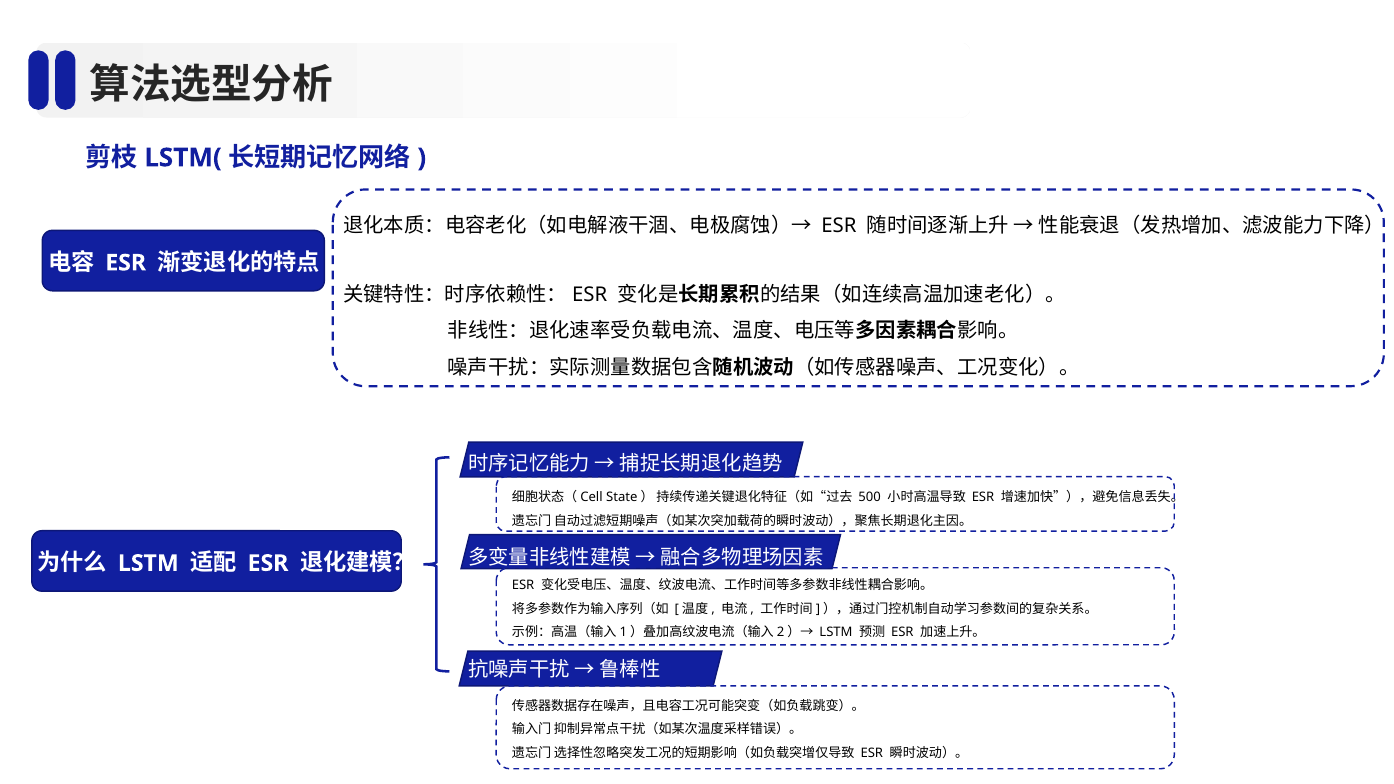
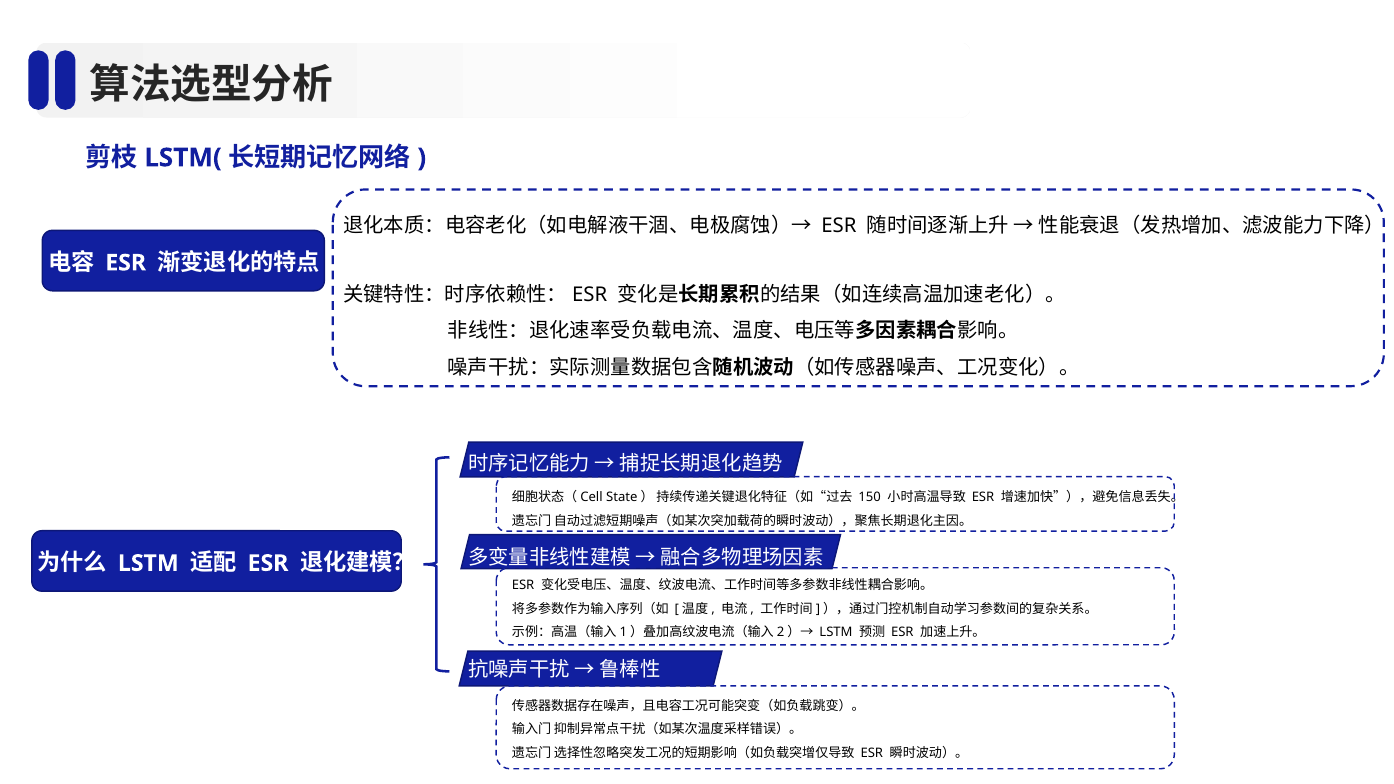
500: 500 -> 150 (870, 498)
